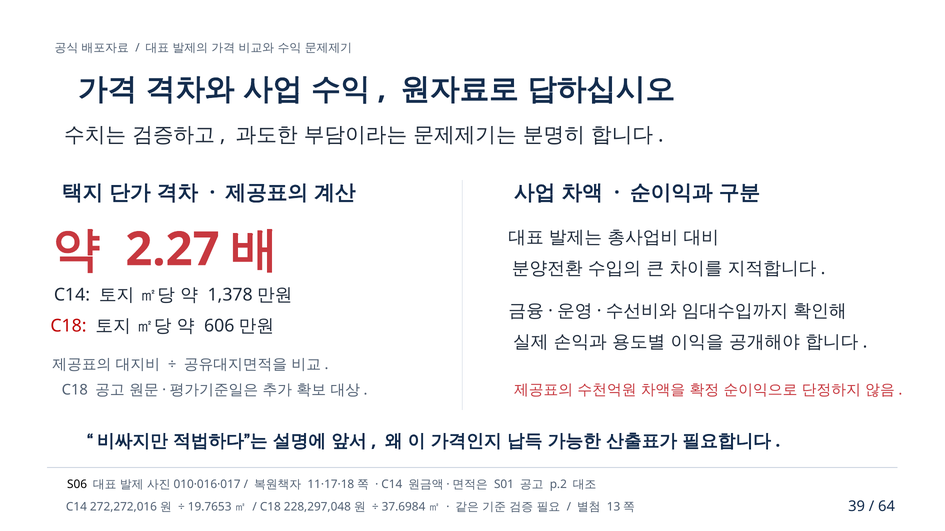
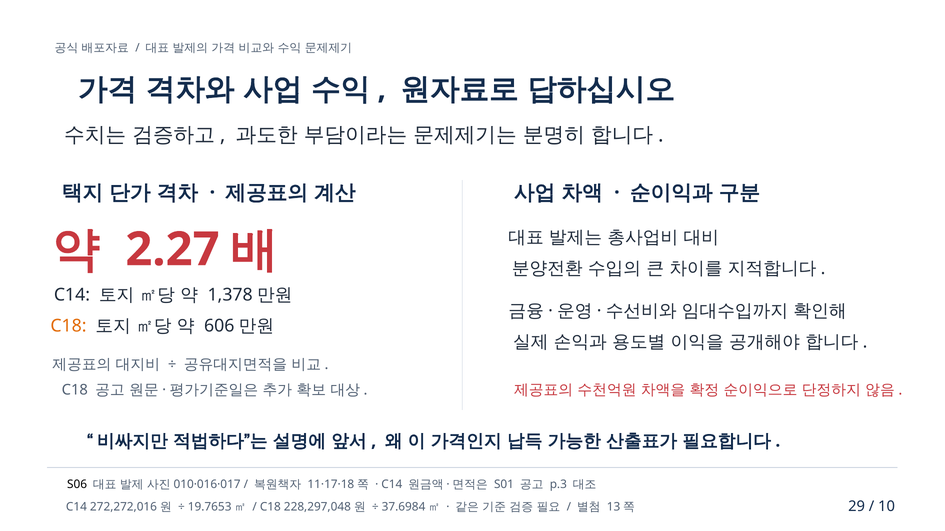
C18 colour: red -> orange (69, 326)
p.2: p.2 -> p.3 (558, 485)
39: 39 -> 29 (857, 507)
64: 64 -> 10 (887, 507)
